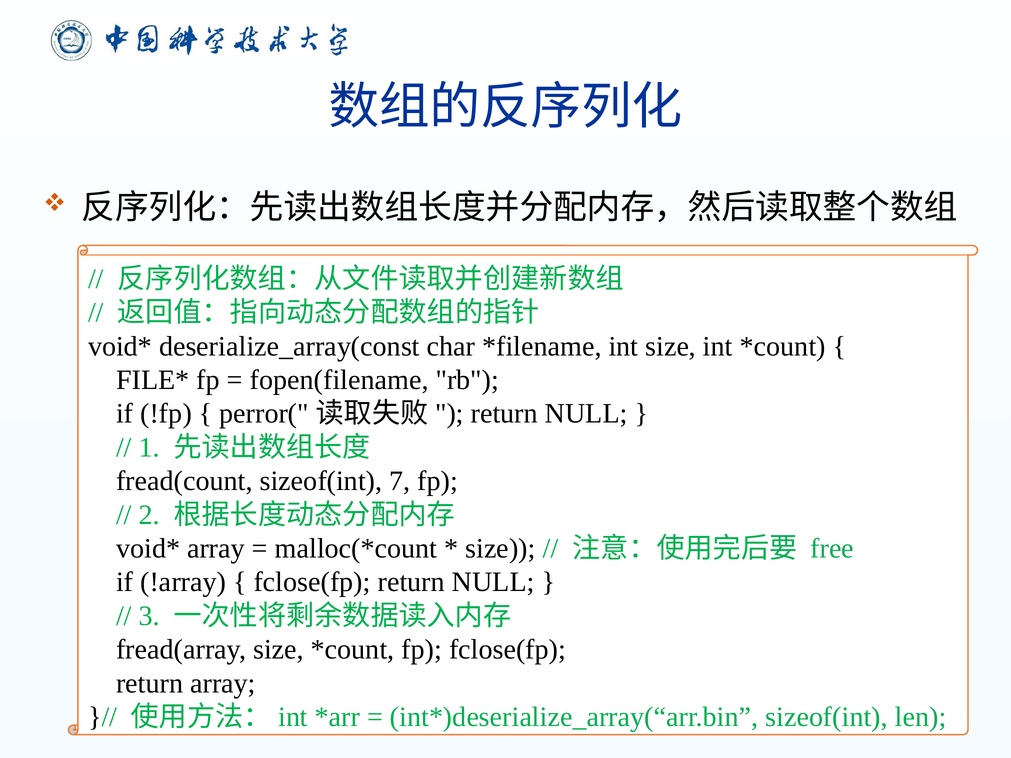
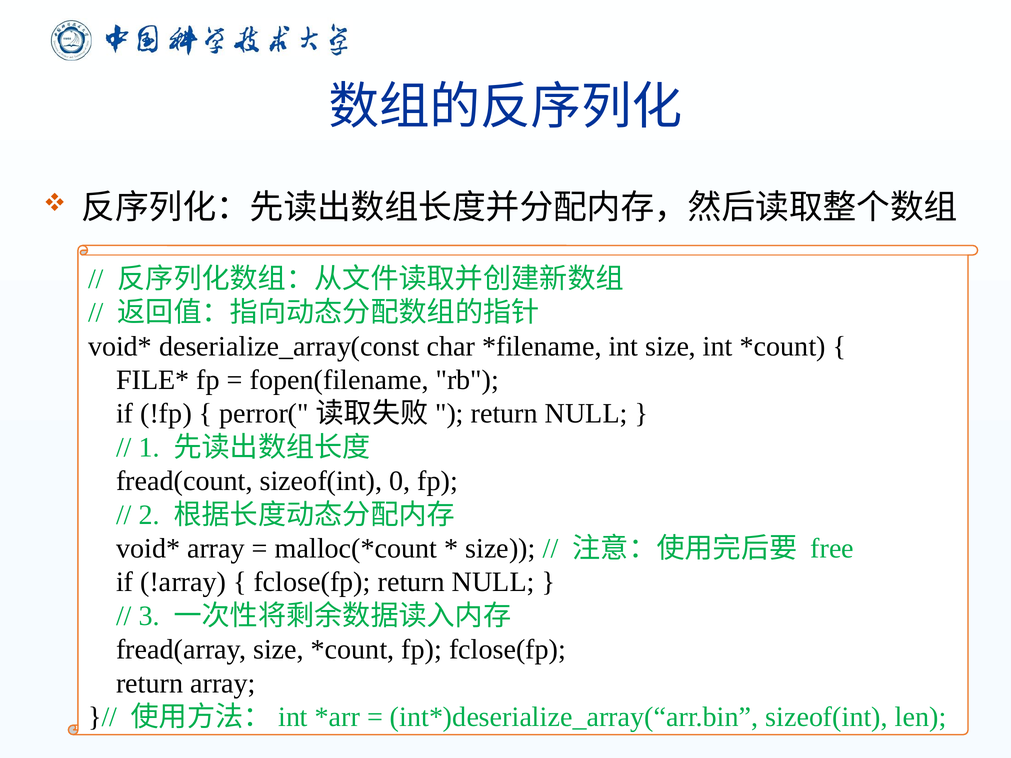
7: 7 -> 0 (400, 481)
